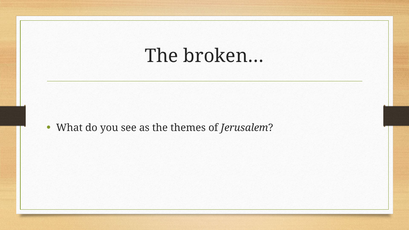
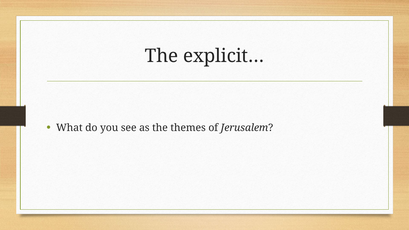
broken…: broken… -> explicit… (224, 56)
